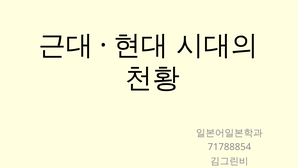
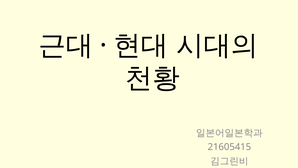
71788854: 71788854 -> 21605415 (229, 147)
